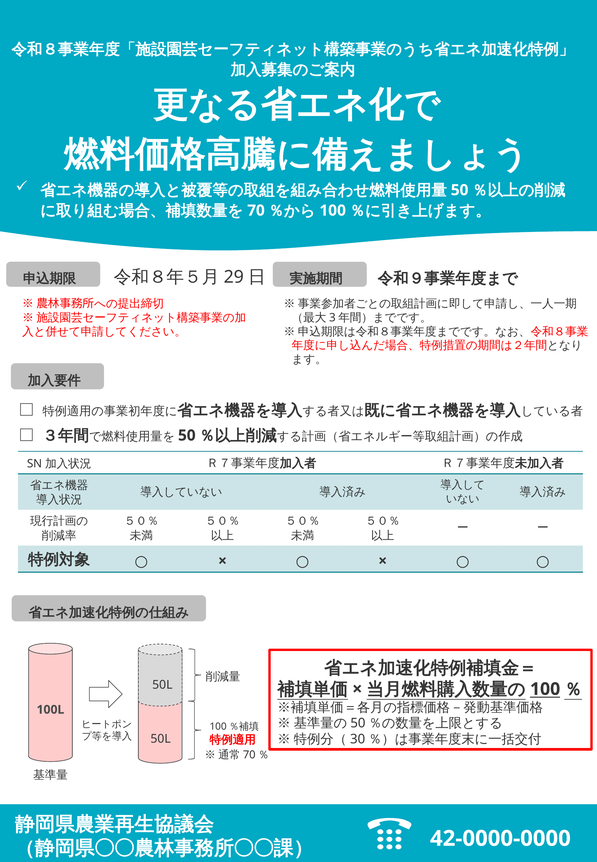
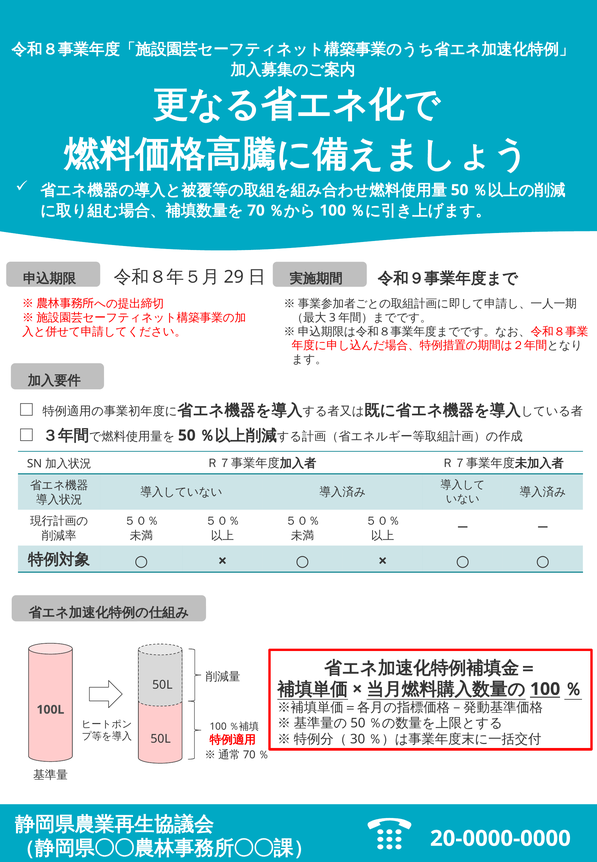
42-0000-0000: 42-0000-0000 -> 20-0000-0000 (500, 839)
